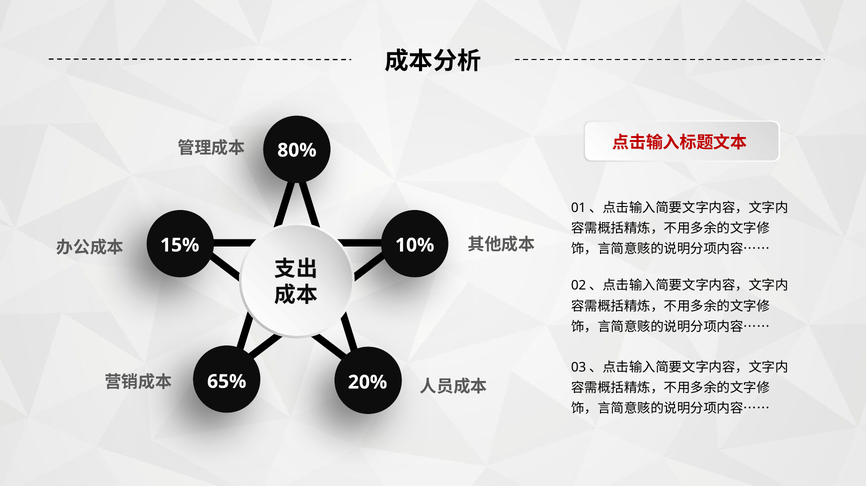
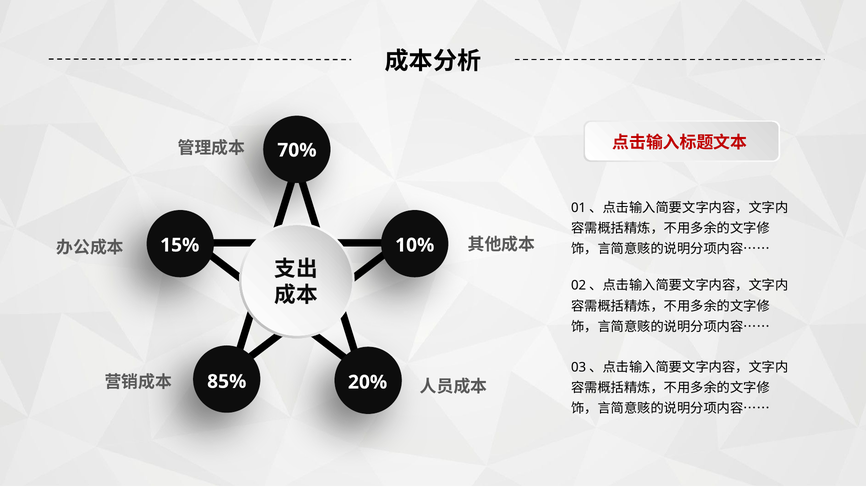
80%: 80% -> 70% (297, 150)
65%: 65% -> 85% (227, 382)
